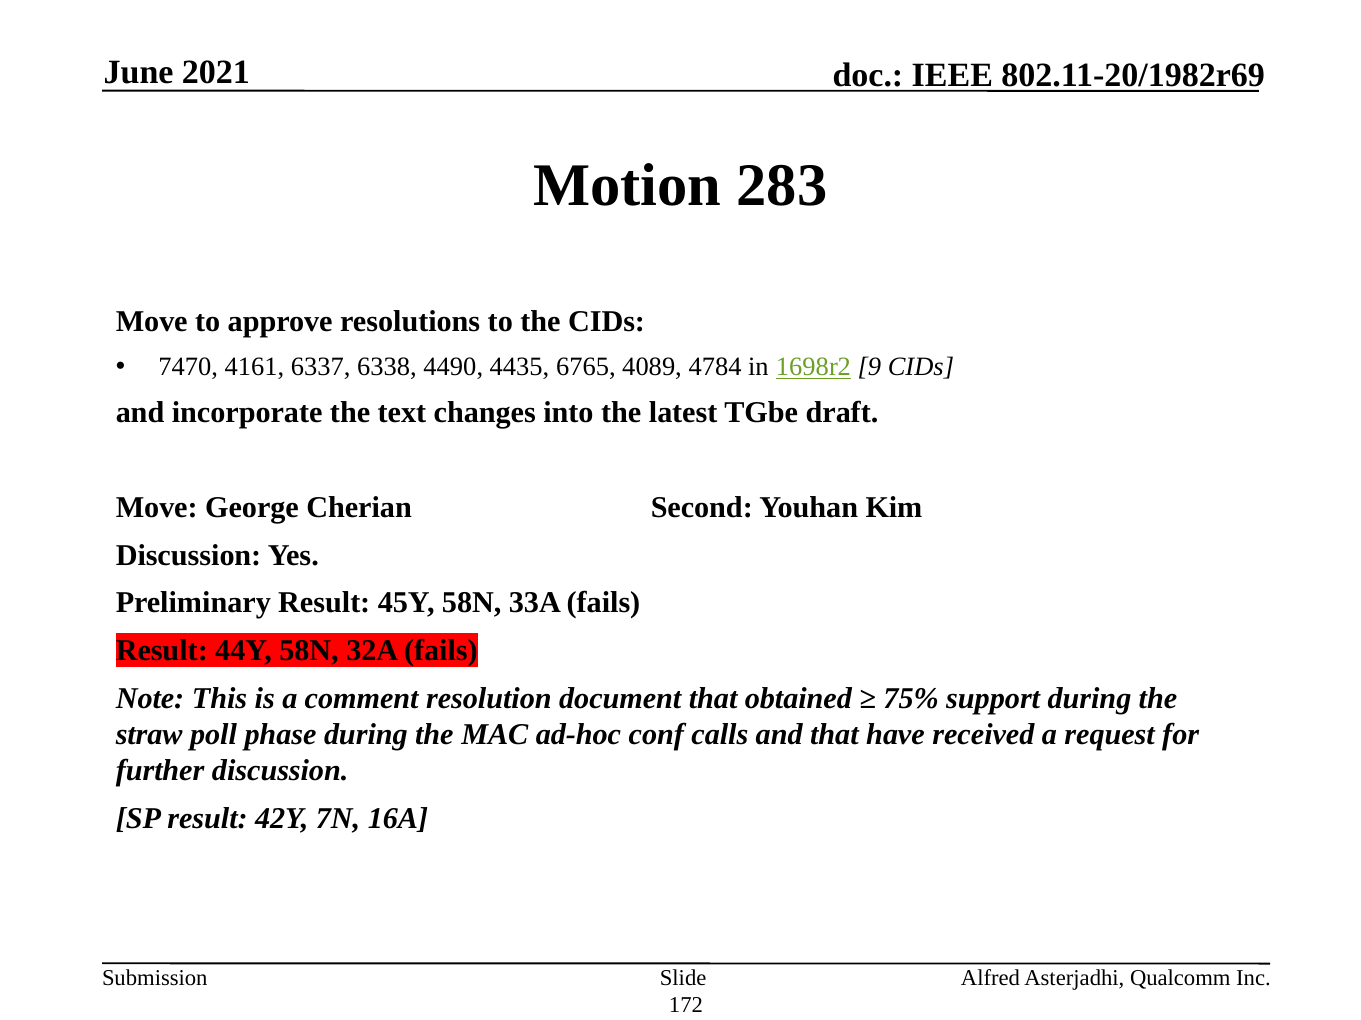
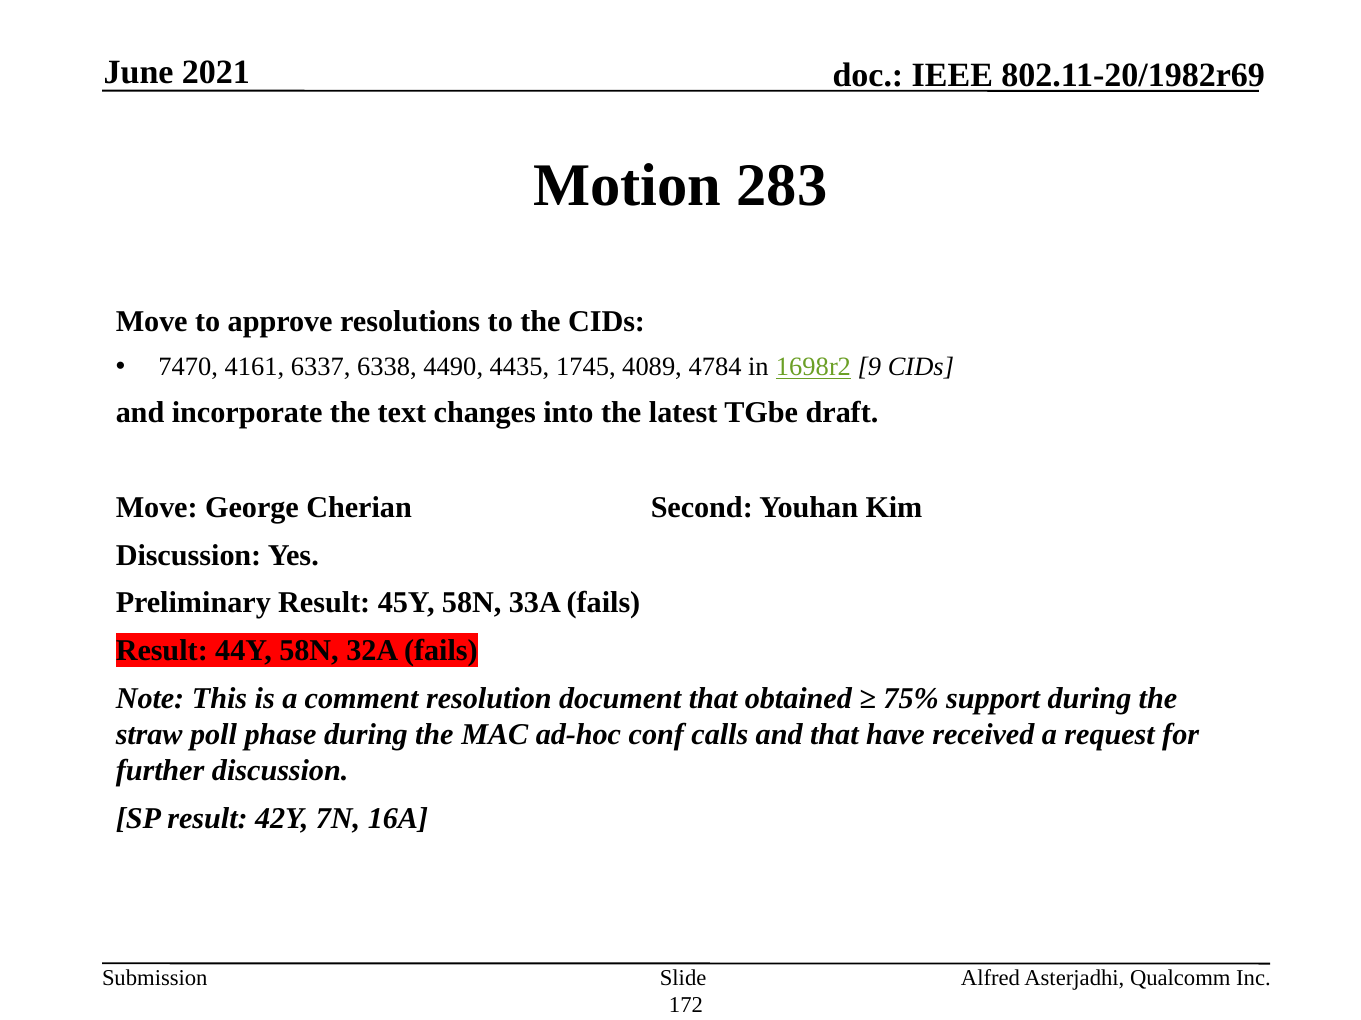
6765: 6765 -> 1745 (586, 367)
